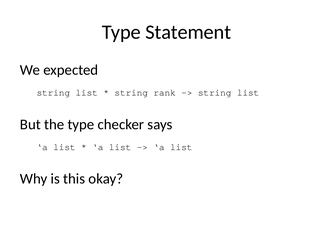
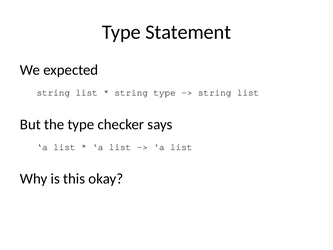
string rank: rank -> type (165, 92)
